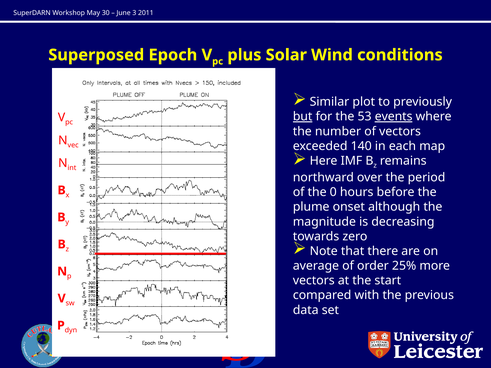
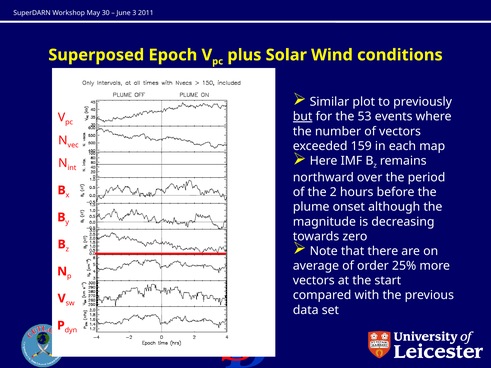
events underline: present -> none (394, 117)
140: 140 -> 159 (361, 146)
0: 0 -> 2 (333, 192)
